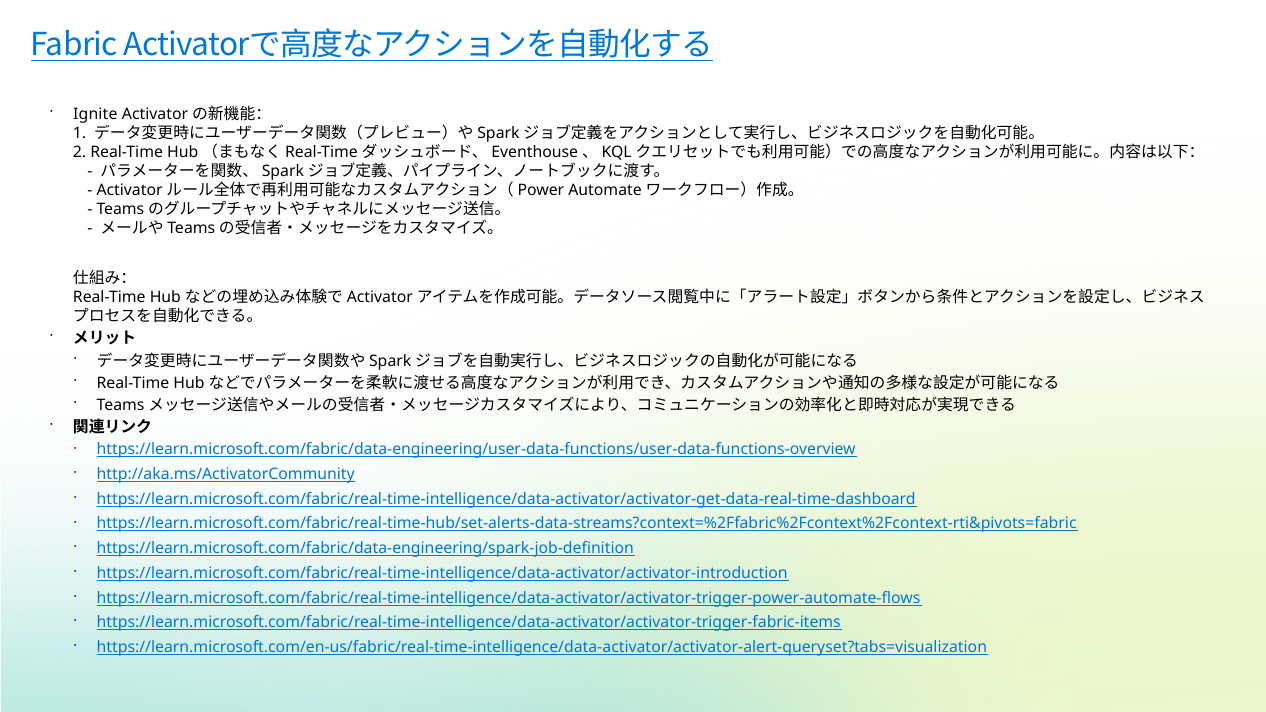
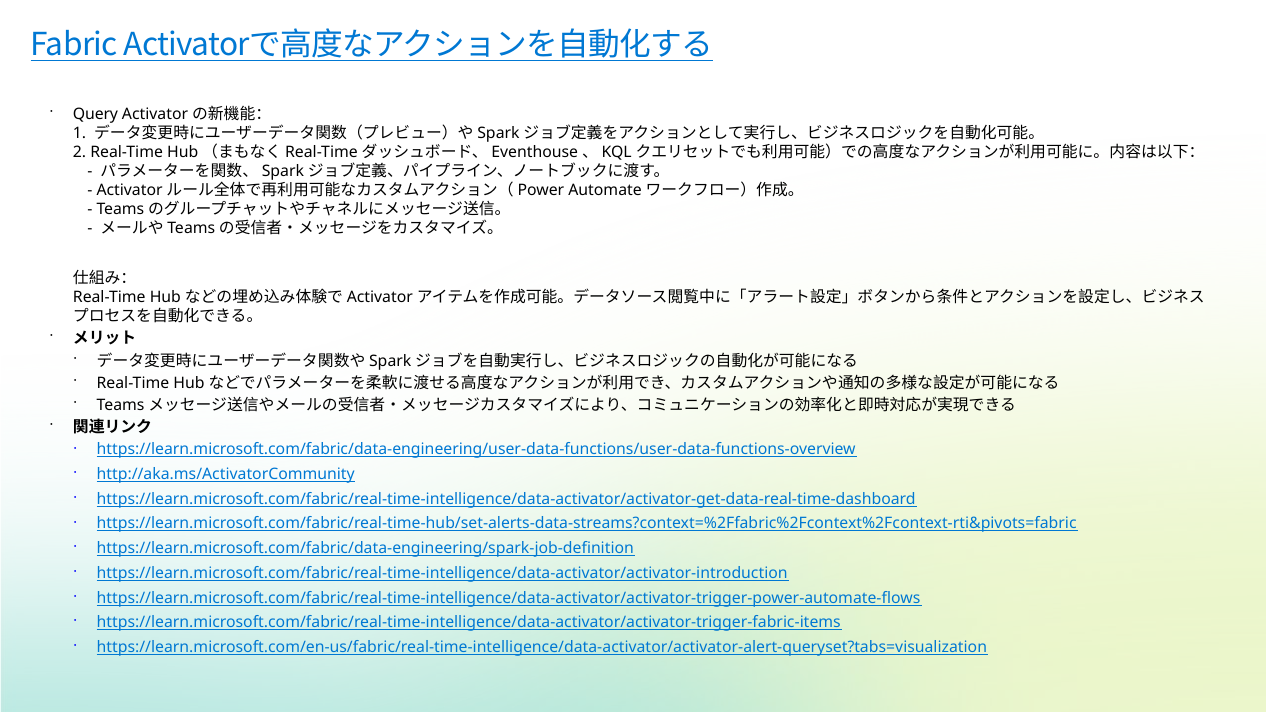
Ignite: Ignite -> Query (95, 114)
